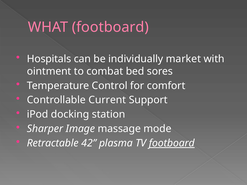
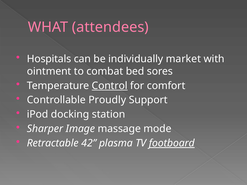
WHAT footboard: footboard -> attendees (110, 27)
Control underline: none -> present (110, 86)
Current: Current -> Proudly (107, 100)
